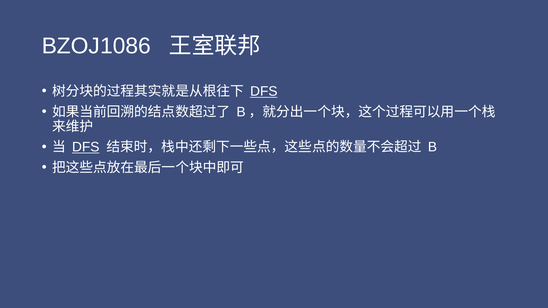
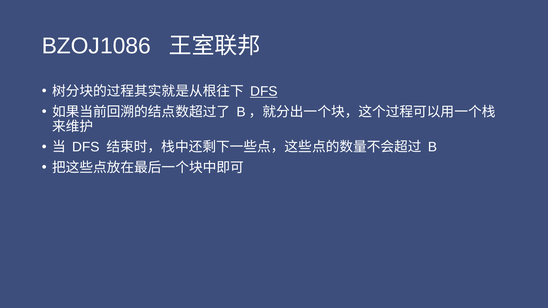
DFS underline: present -> none (86, 147)
